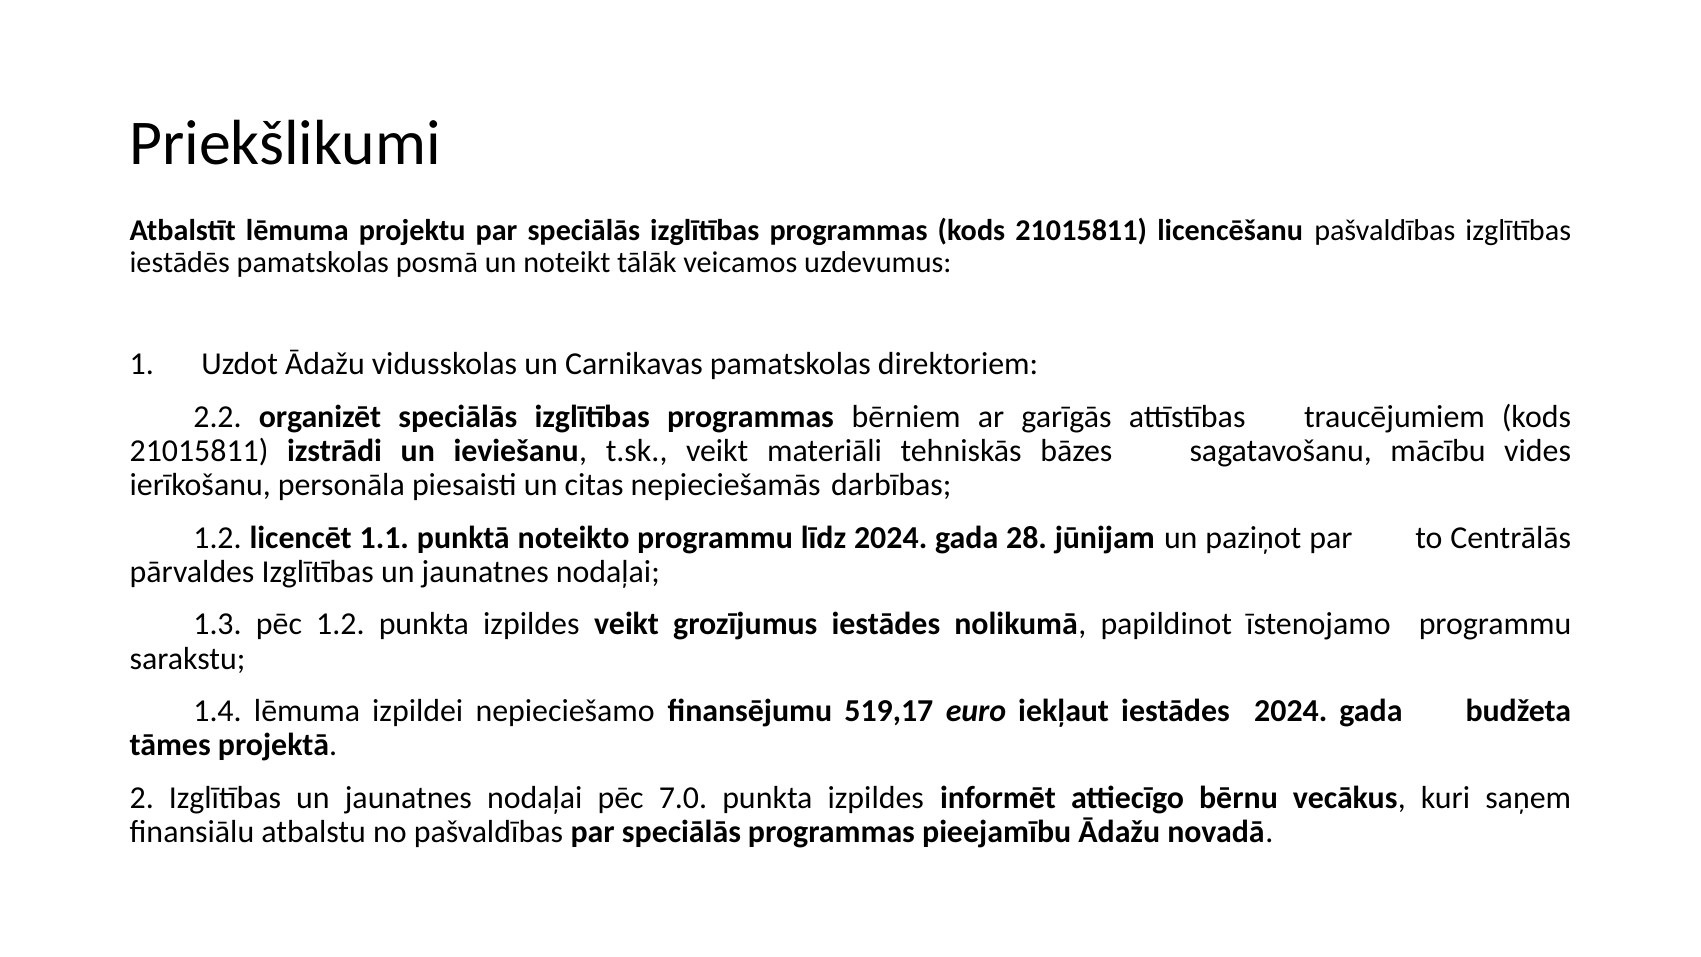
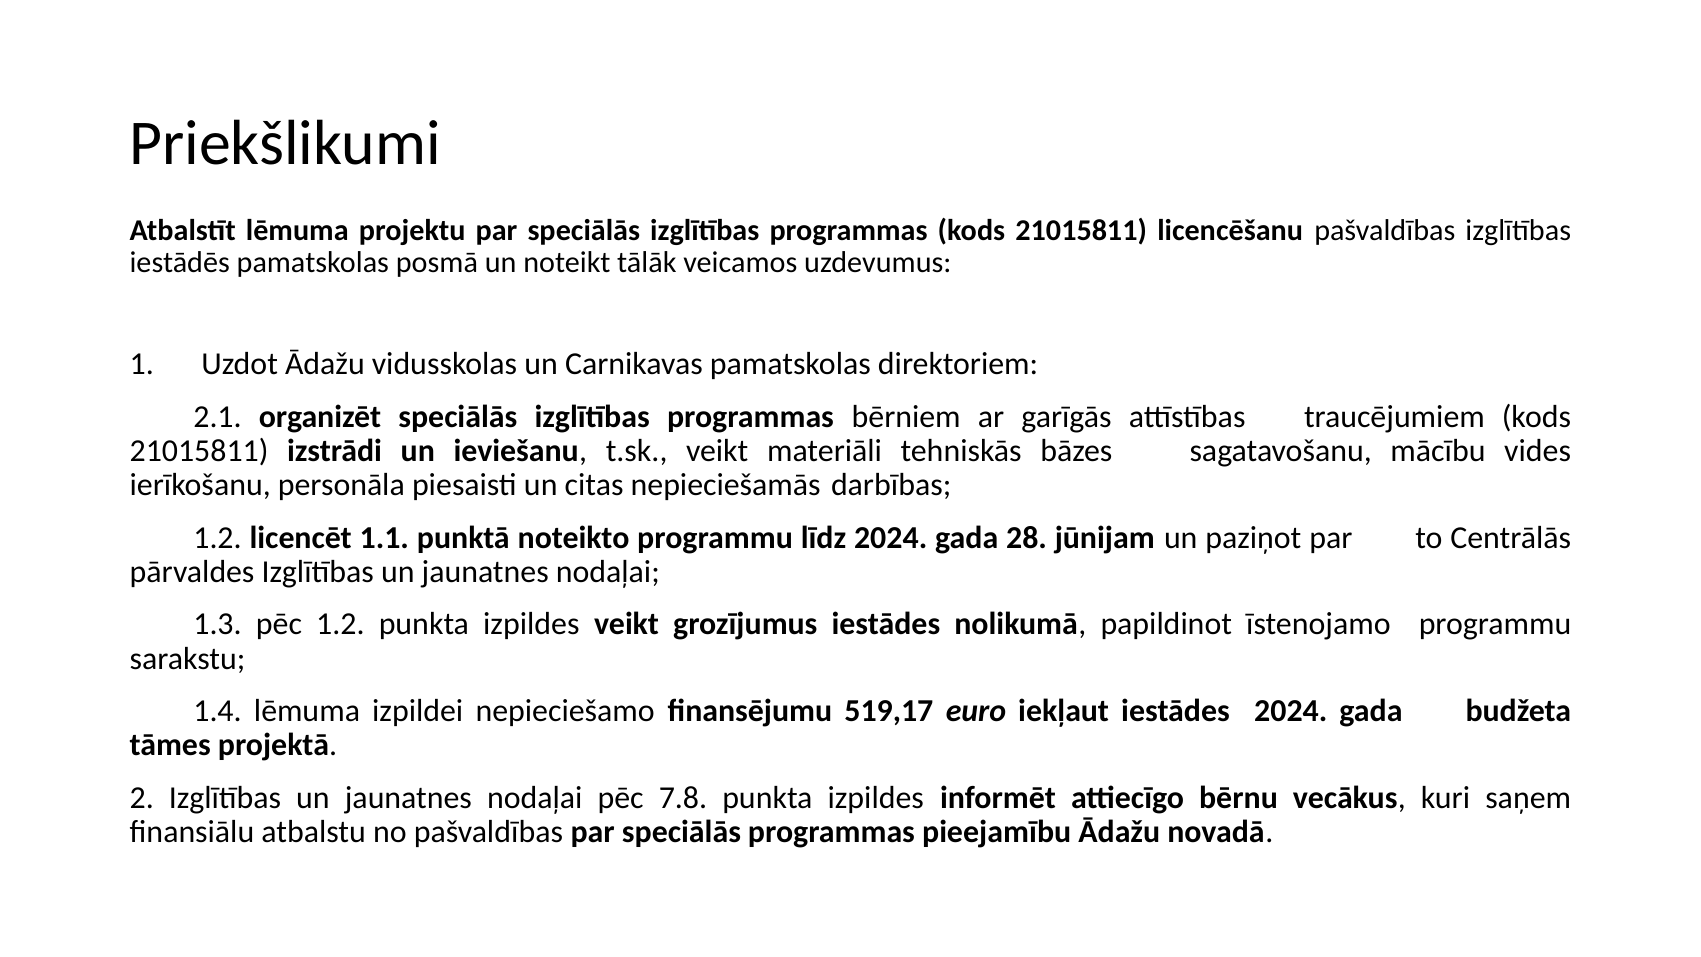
2.2: 2.2 -> 2.1 (218, 416)
7.0: 7.0 -> 7.8 (683, 797)
